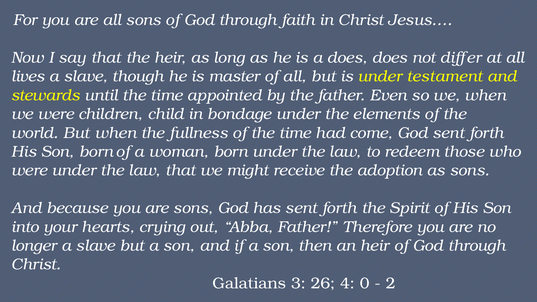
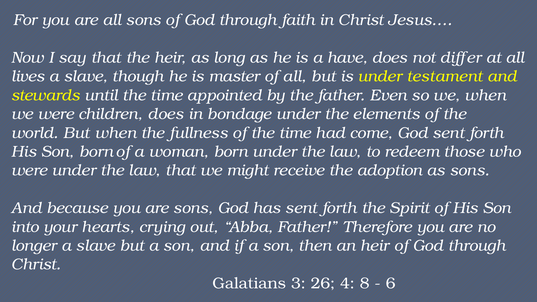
a does: does -> have (347, 58)
children child: child -> does (166, 114)
0: 0 -> 8 (365, 283)
2: 2 -> 6 (391, 283)
